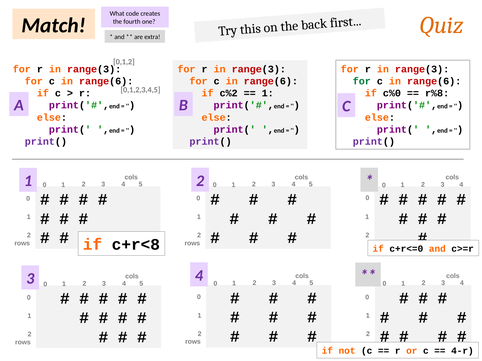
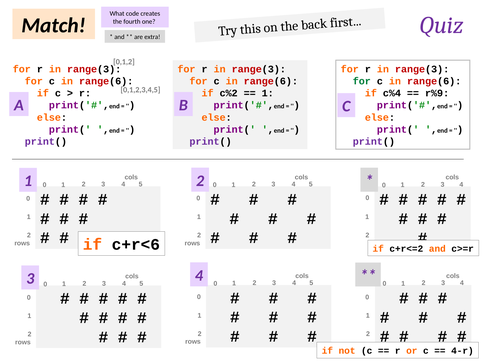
Quiz colour: orange -> purple (441, 25)
c%0: c%0 -> c%4 (392, 93)
r%8: r%8 -> r%9 (437, 93)
c+r<8: c+r<8 -> c+r<6 (136, 245)
c+r<=0: c+r<=0 -> c+r<=2 (406, 249)
